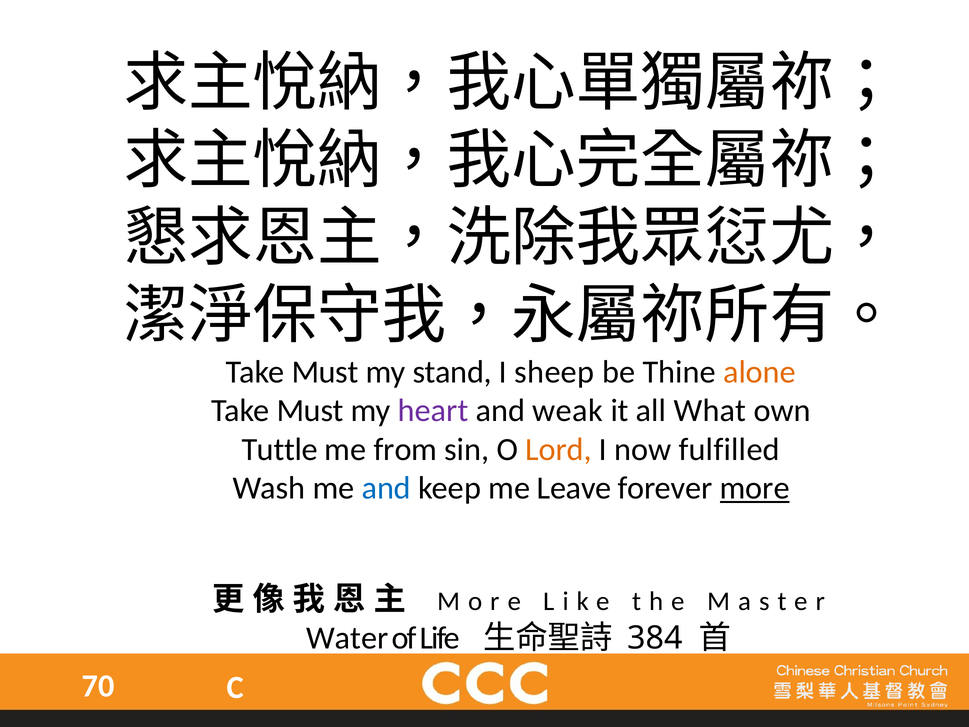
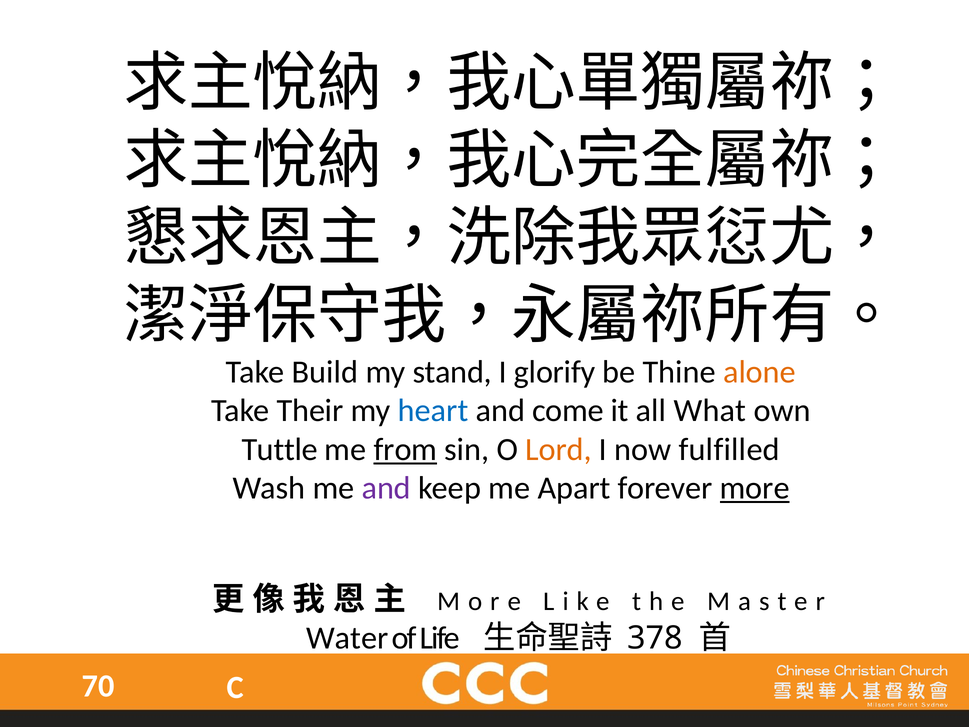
Must: Must -> Build (325, 372)
sheep: sheep -> glorify (555, 372)
Must: Must -> Their (310, 410)
heart colour: purple -> blue (433, 410)
weak: weak -> come (568, 410)
from underline: none -> present (405, 449)
and colour: blue -> purple (386, 488)
Leave: Leave -> Apart (574, 488)
384: 384 -> 378 (655, 638)
